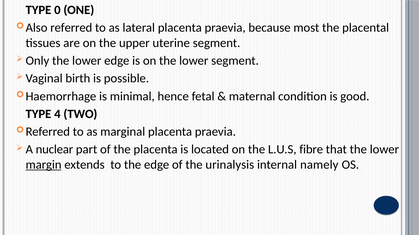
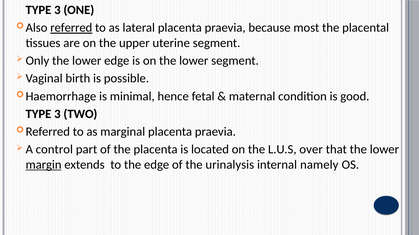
0: 0 -> 3 (57, 10)
referred underline: none -> present (71, 28)
4: 4 -> 3 (57, 114)
nuclear: nuclear -> control (54, 150)
fibre: fibre -> over (311, 150)
